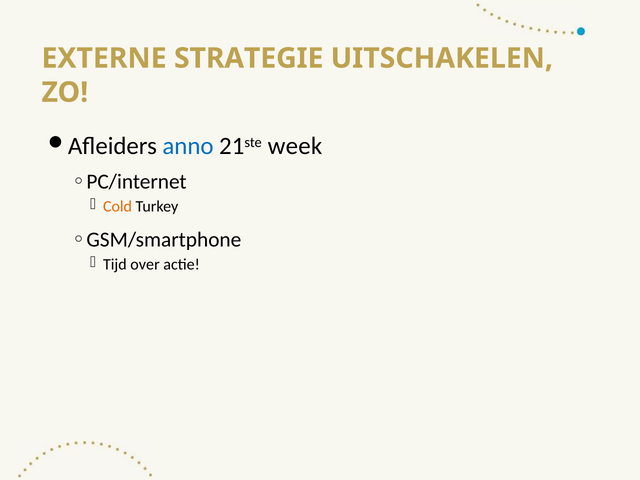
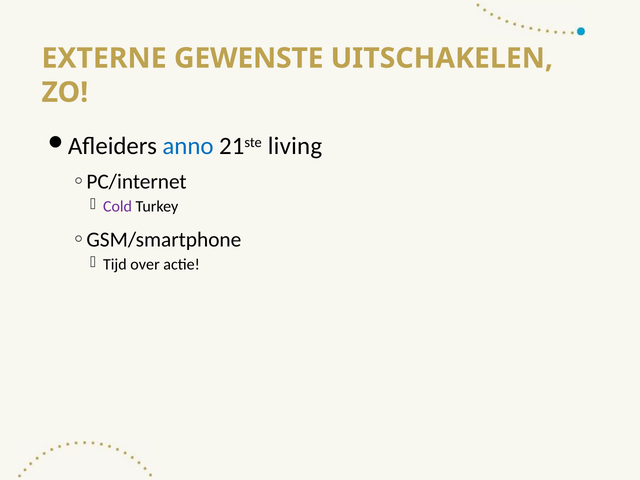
STRATEGIE: STRATEGIE -> GEWENSTE (249, 58)
week: week -> living (295, 146)
Cold colour: orange -> purple (118, 206)
